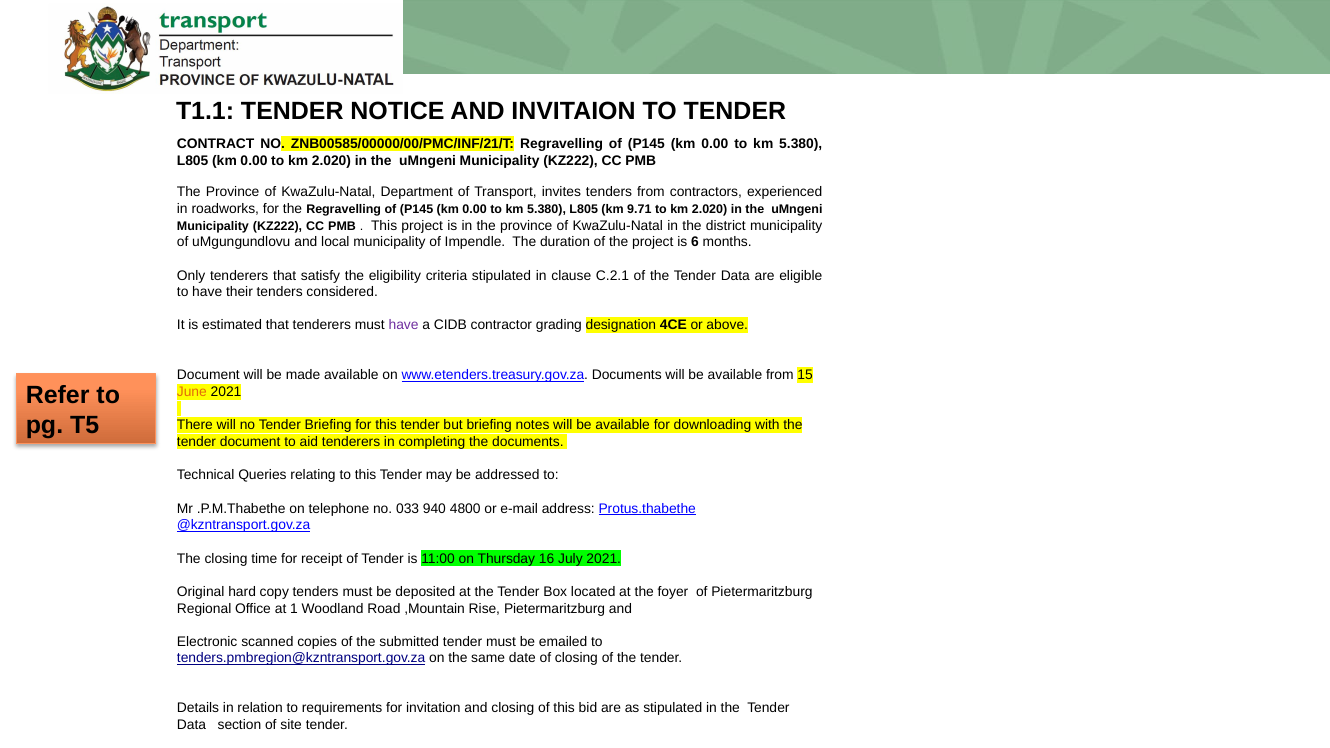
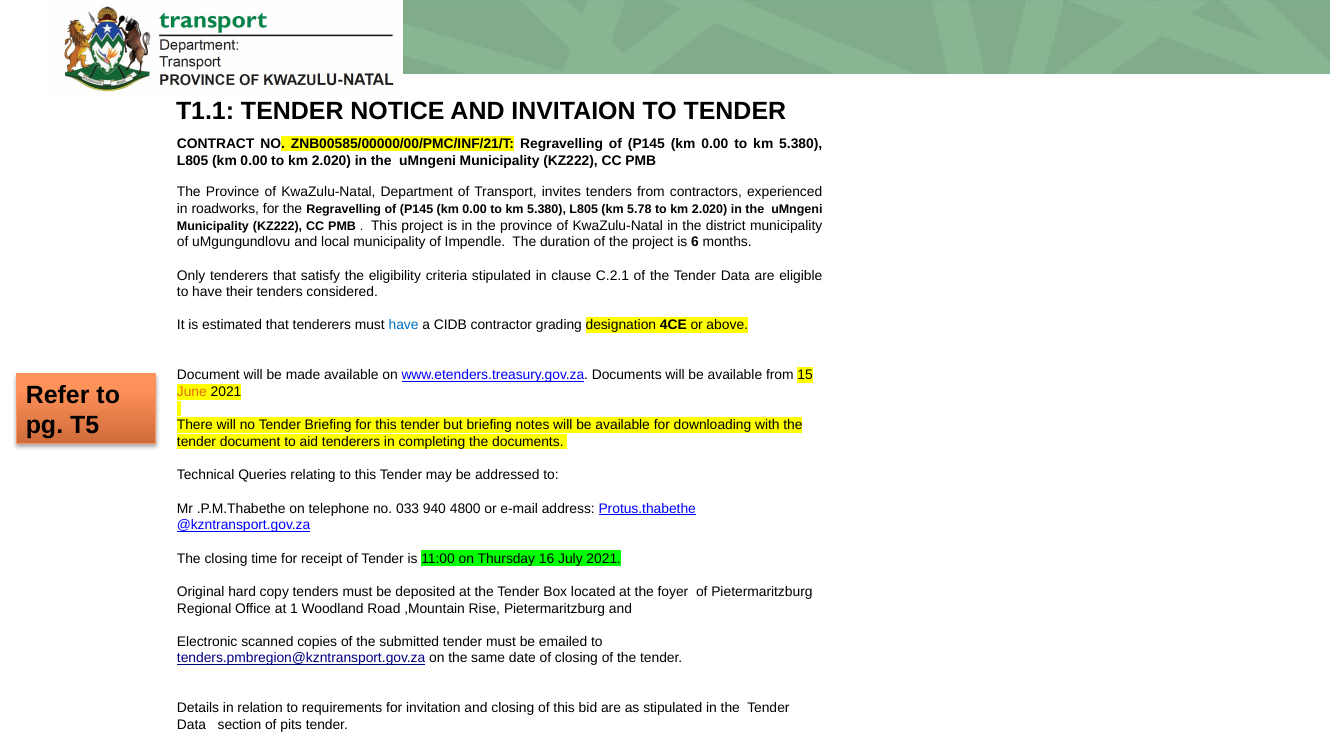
9.71: 9.71 -> 5.78 (639, 209)
have colour: purple -> blue (404, 325)
site: site -> pits (291, 725)
